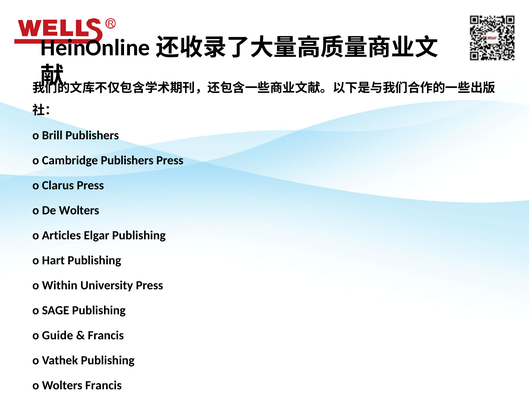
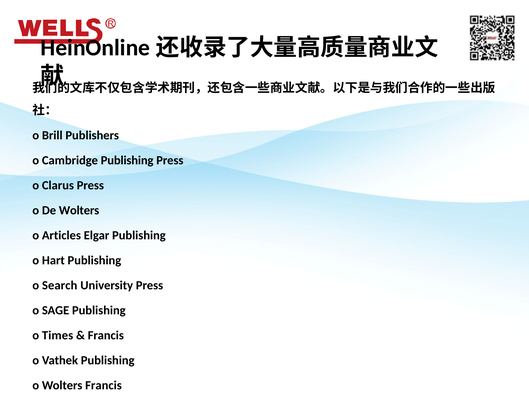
Cambridge Publishers: Publishers -> Publishing (127, 160)
Within: Within -> Search (60, 285)
Guide: Guide -> Times (58, 335)
